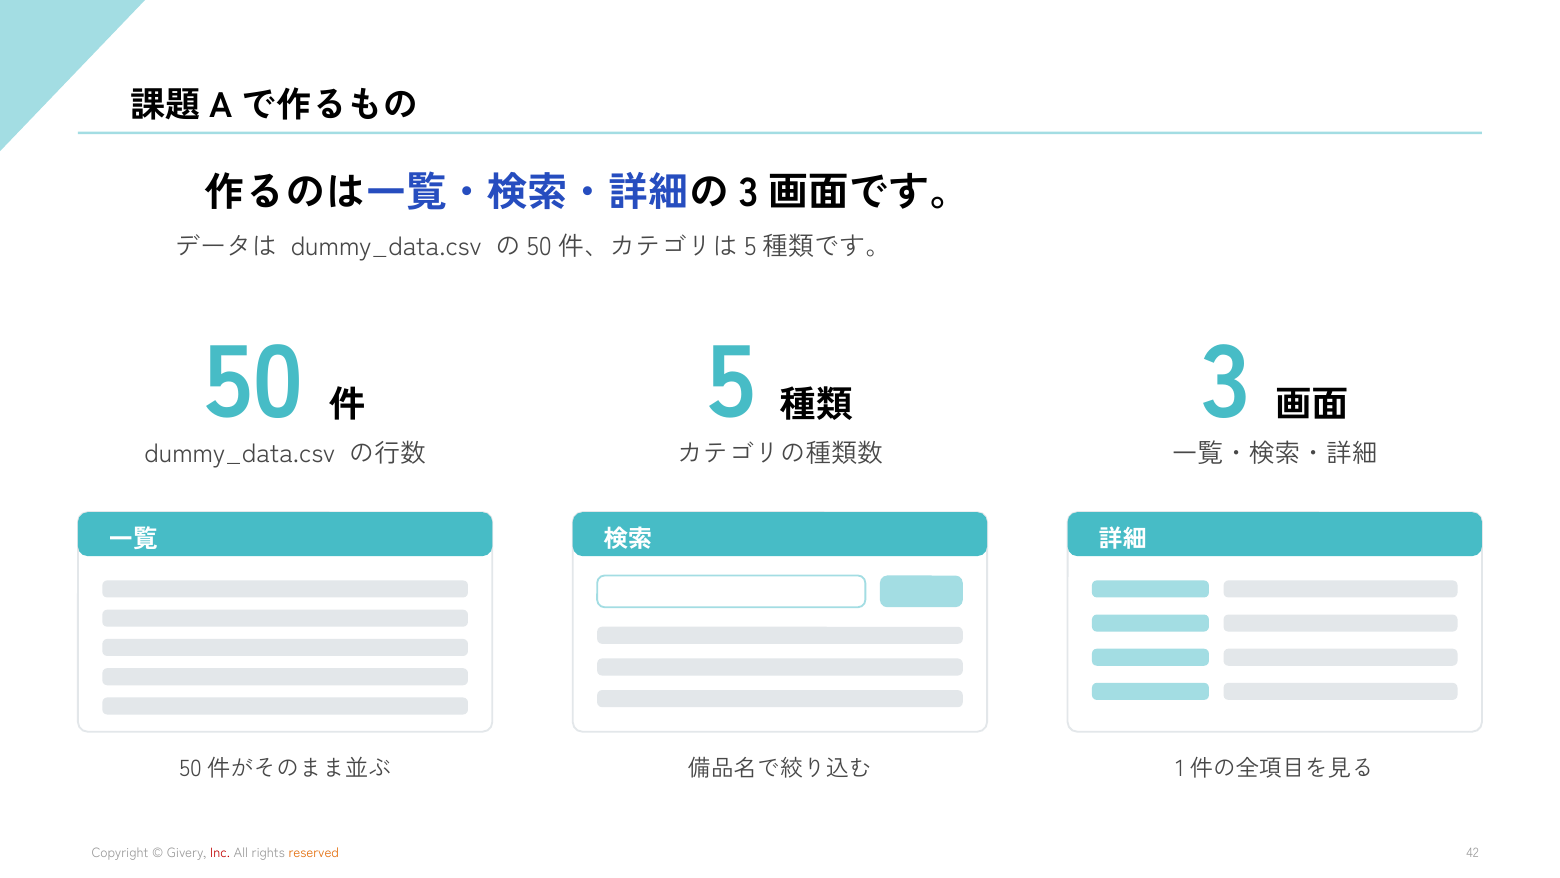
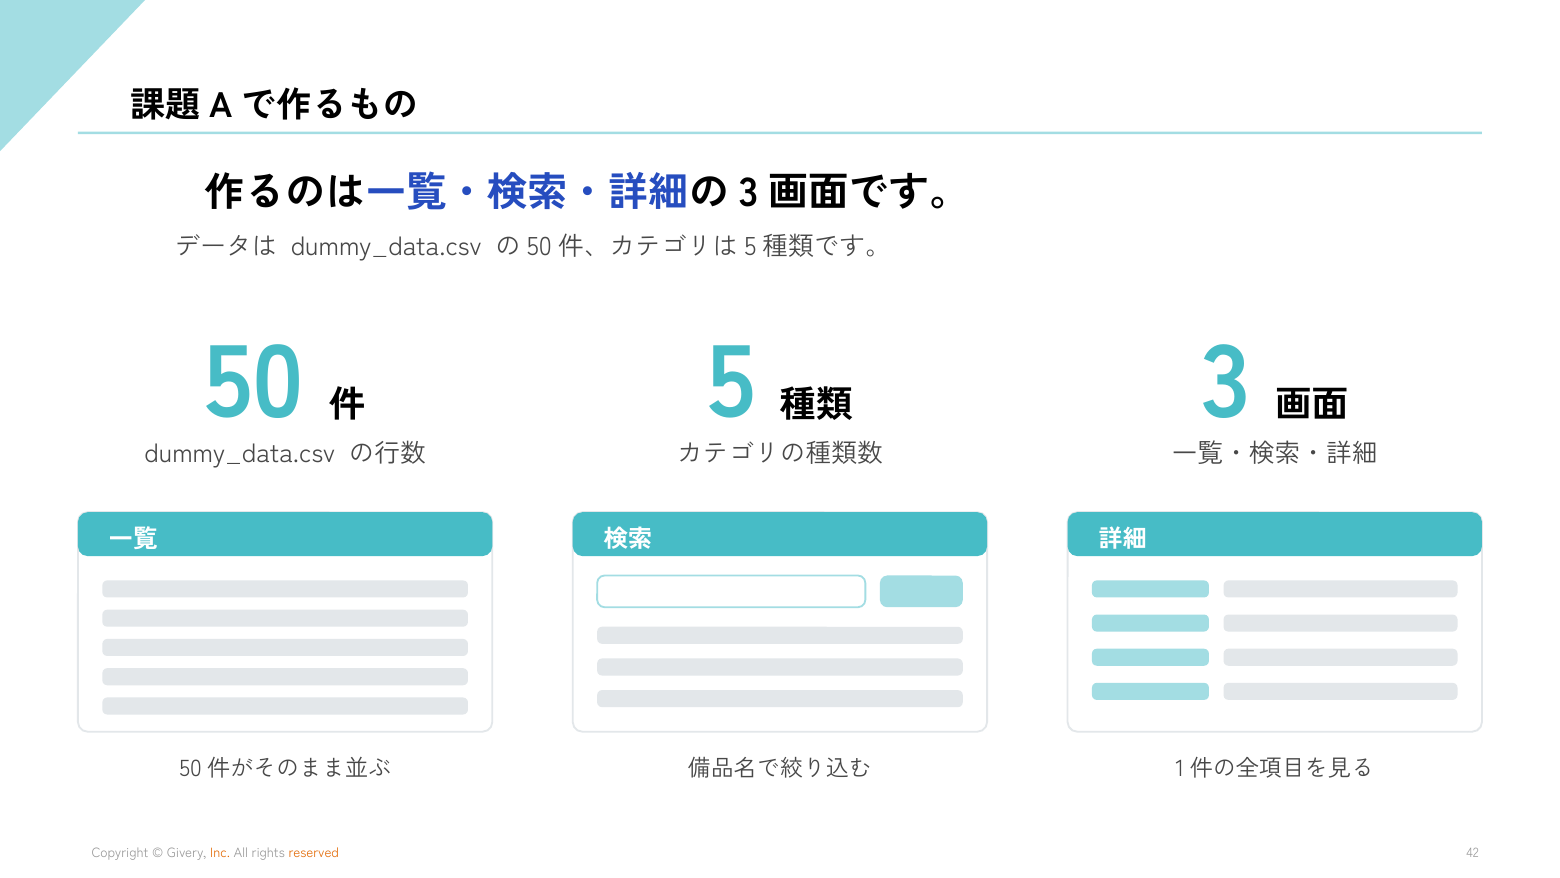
Inc colour: red -> orange (220, 853)
